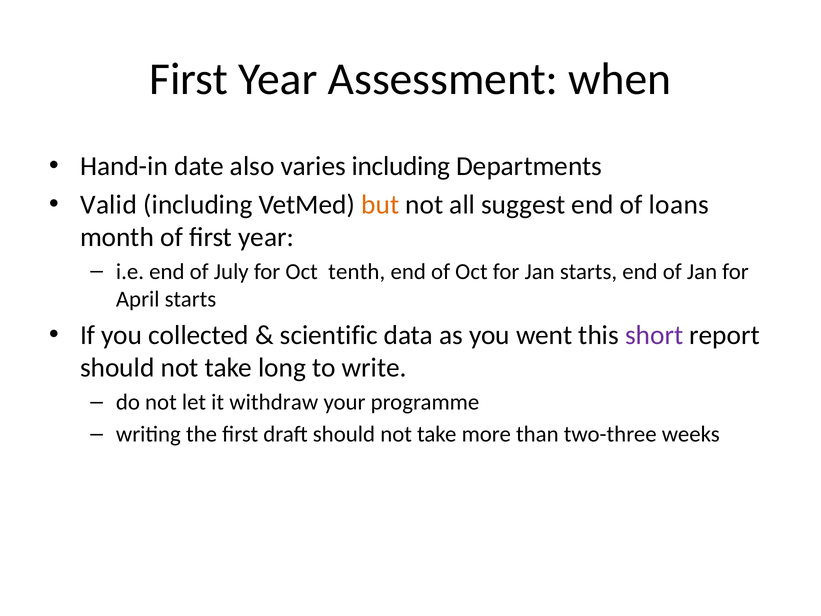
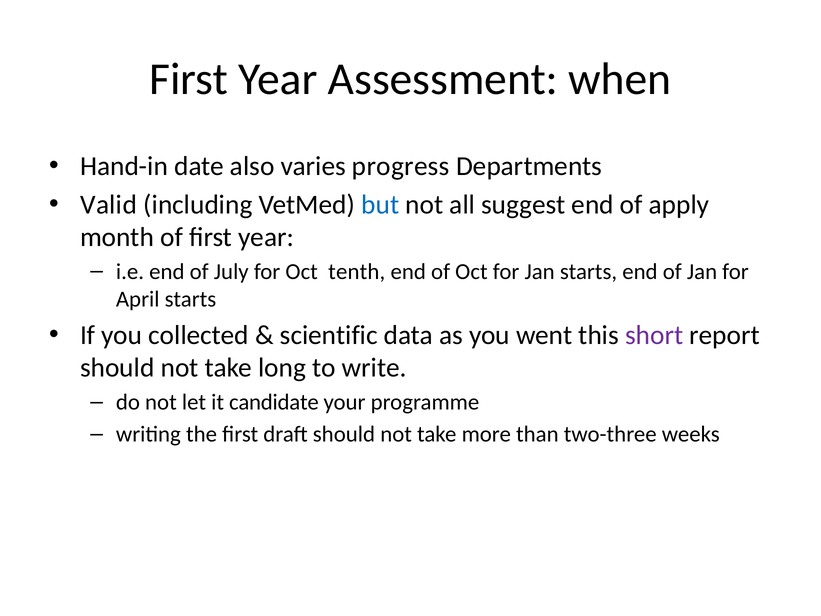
varies including: including -> progress (401, 166)
but colour: orange -> blue (380, 204)
loans: loans -> apply (679, 204)
withdraw: withdraw -> candidate (274, 402)
